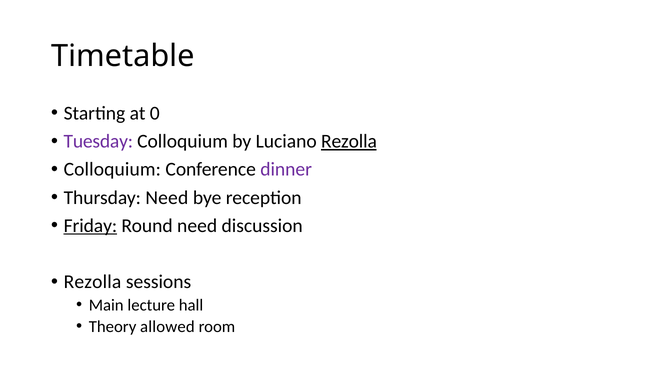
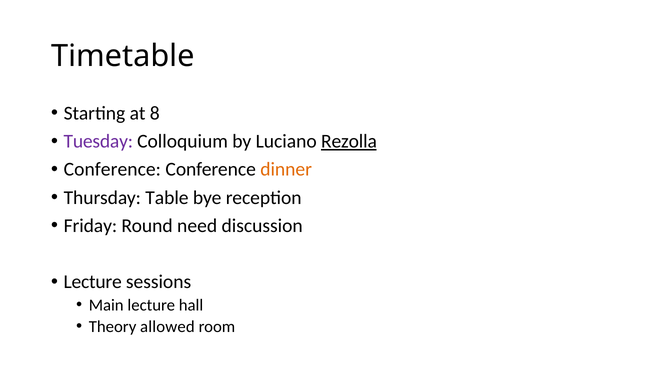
0: 0 -> 8 (155, 113)
Colloquium: Colloquium -> Conference (112, 169)
dinner colour: purple -> orange (286, 169)
Thursday Need: Need -> Table (167, 198)
Friday underline: present -> none (90, 226)
Rezolla: Rezolla -> Lecture (93, 282)
